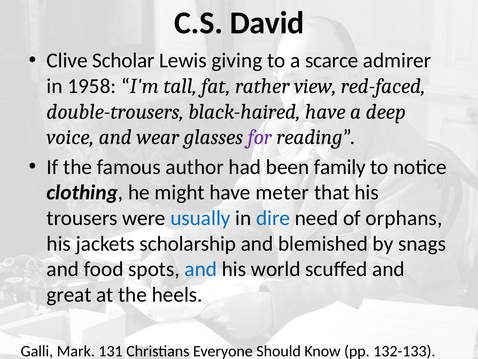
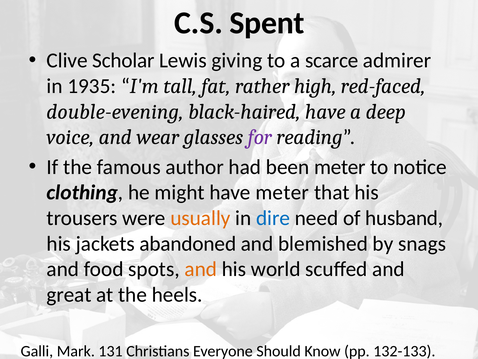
David: David -> Spent (267, 23)
1958: 1958 -> 1935 (92, 86)
view: view -> high (315, 86)
double-trousers: double-trousers -> double-evening (115, 111)
been family: family -> meter (340, 167)
usually colour: blue -> orange (200, 218)
orphans: orphans -> husband (404, 218)
scholarship: scholarship -> abandoned (188, 243)
and colour: blue -> orange (201, 269)
